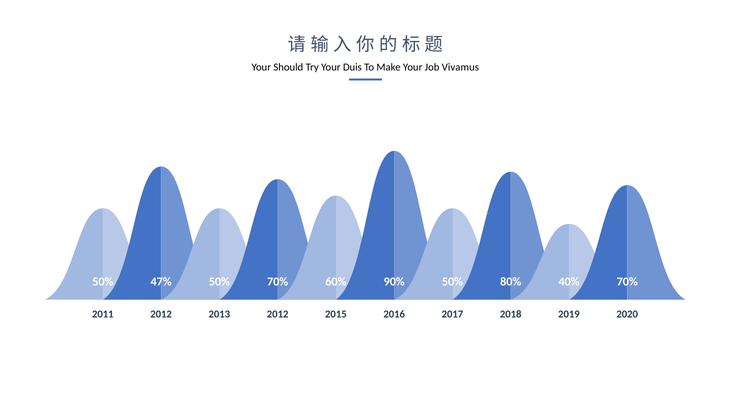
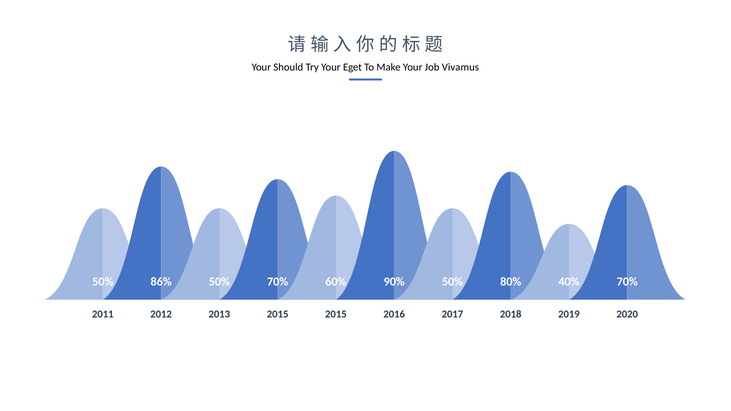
Duis: Duis -> Eget (352, 67)
47%: 47% -> 86% (161, 282)
2013 2012: 2012 -> 2015 (278, 315)
